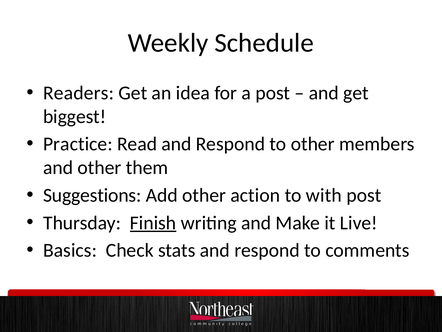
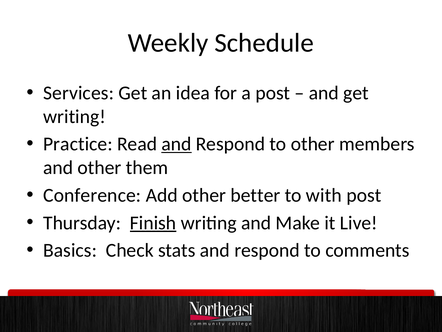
Readers: Readers -> Services (79, 93)
biggest: biggest -> writing (75, 116)
and underline: none -> present (176, 144)
Suggestions: Suggestions -> Conference (92, 195)
action: action -> better (255, 195)
